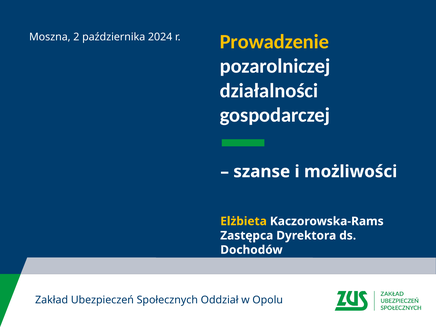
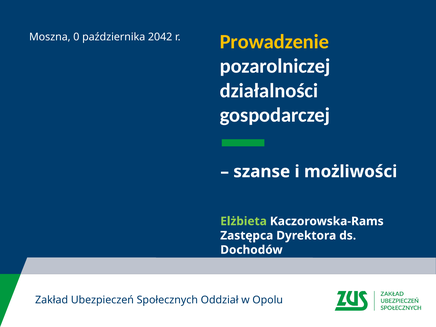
2: 2 -> 0 (76, 37)
2024: 2024 -> 2042 (160, 37)
Elżbieta colour: yellow -> light green (244, 221)
